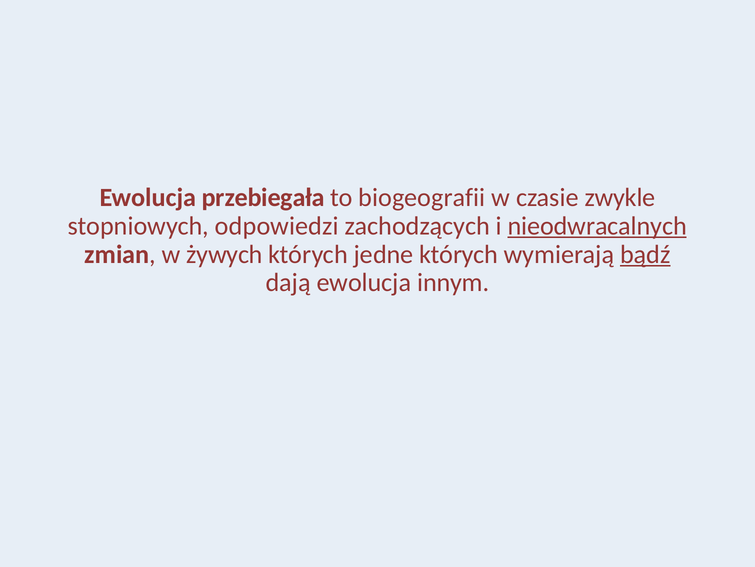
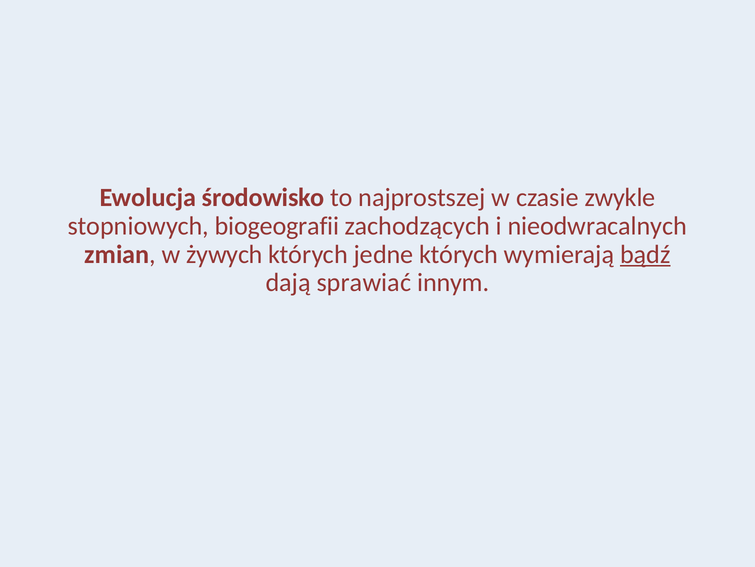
przebiegała: przebiegała -> środowisko (263, 198)
biogeografii: biogeografii -> najprostszej (422, 198)
odpowiedzi: odpowiedzi -> biogeografii (277, 226)
nieodwracalnych underline: present -> none (597, 226)
dają ewolucja: ewolucja -> sprawiać (364, 282)
